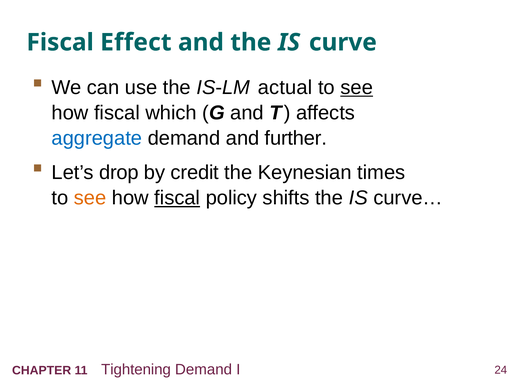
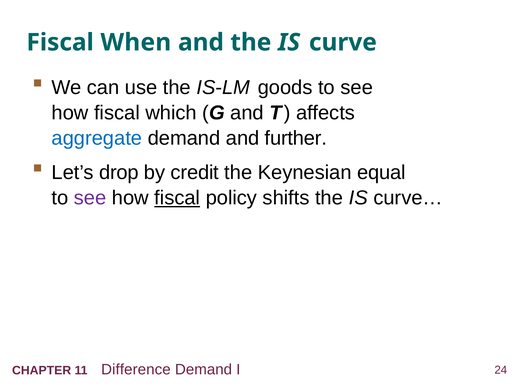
Effect: Effect -> When (136, 42)
actual: actual -> goods (285, 88)
see underline: present -> none (357, 88)
times: times -> equal (381, 173)
see colour: orange -> purple (90, 198)
Tightening: Tightening -> Difference (136, 370)
